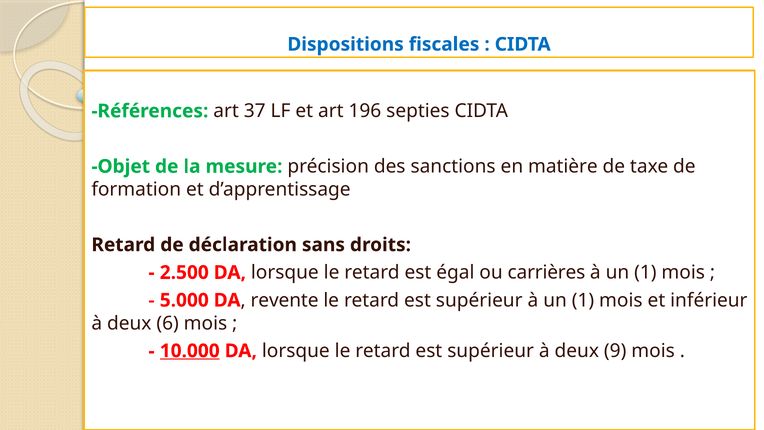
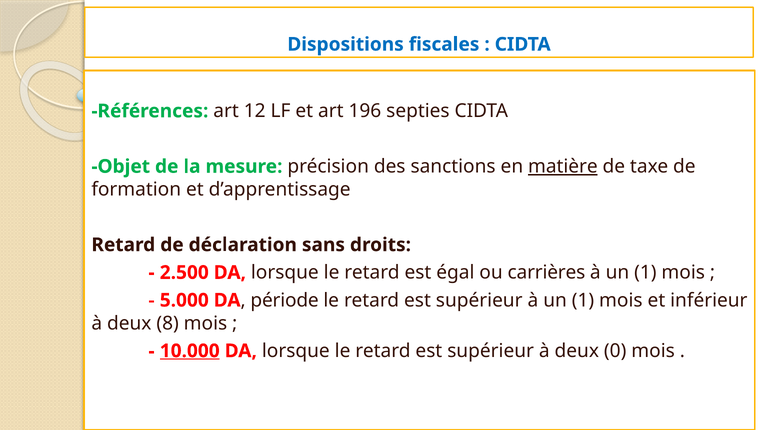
37: 37 -> 12 (255, 111)
matière underline: none -> present (563, 166)
revente: revente -> période (285, 300)
6: 6 -> 8 (168, 323)
9: 9 -> 0 (615, 351)
